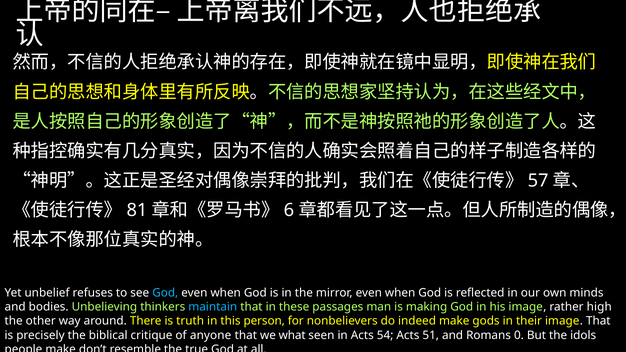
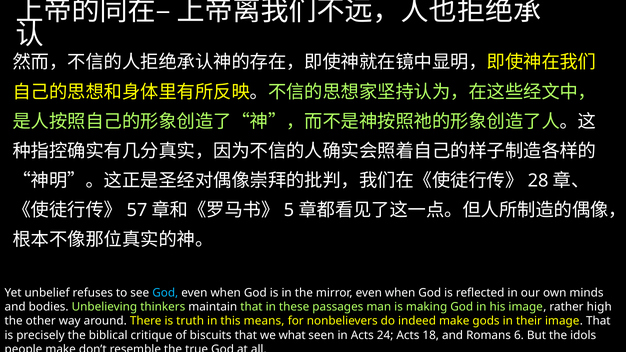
57: 57 -> 28 (538, 181)
81: 81 -> 57 (137, 210)
6: 6 -> 5 (289, 210)
maintain colour: light blue -> white (213, 307)
person: person -> means (264, 321)
anyone: anyone -> biscuits (211, 335)
54: 54 -> 24 (385, 335)
51: 51 -> 18 (431, 335)
0: 0 -> 6 (519, 335)
